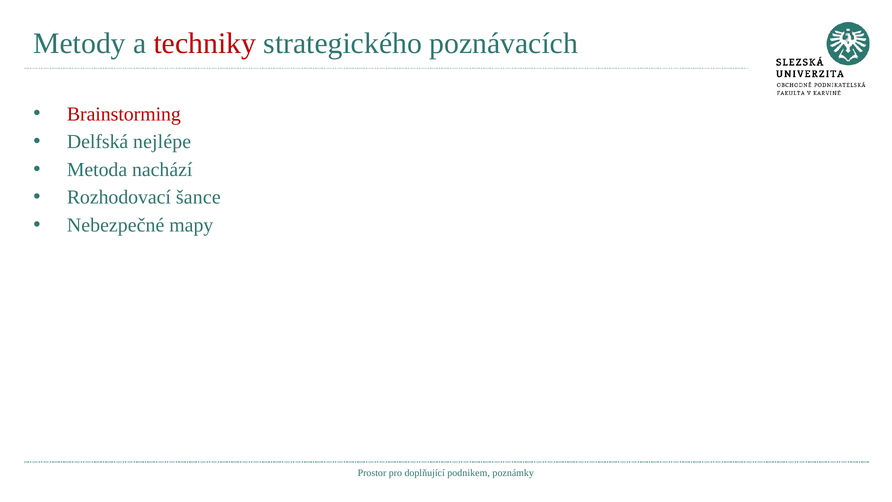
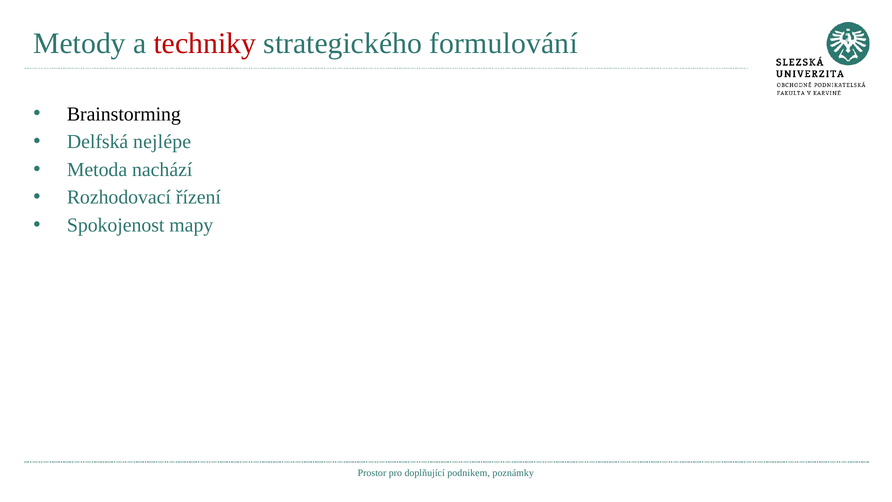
poznávacích: poznávacích -> formulování (504, 43)
Brainstorming colour: red -> black (124, 114)
šance: šance -> řízení (198, 197)
Nebezpečné: Nebezpečné -> Spokojenost (116, 225)
